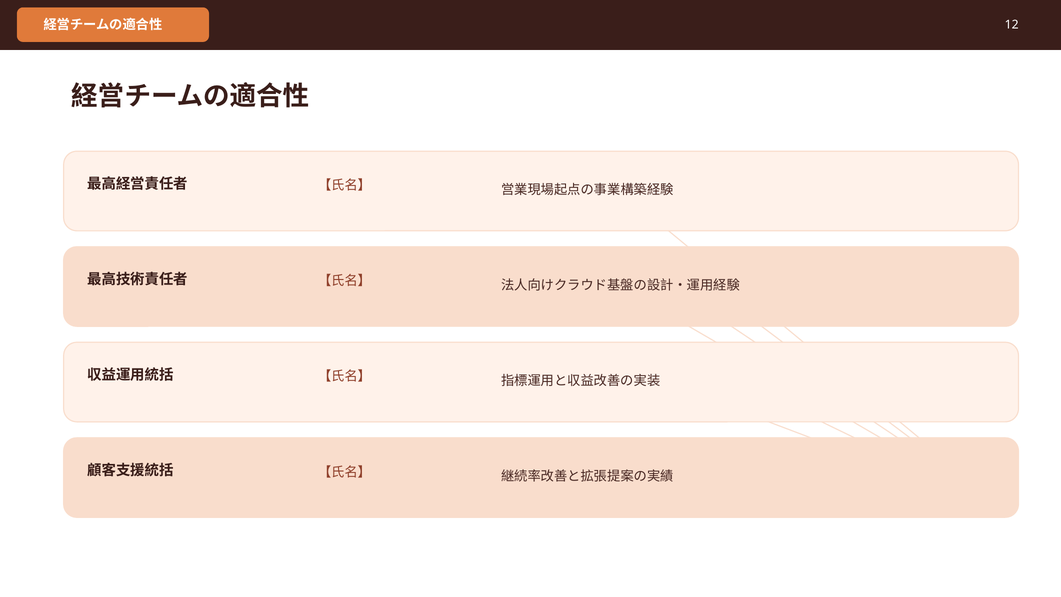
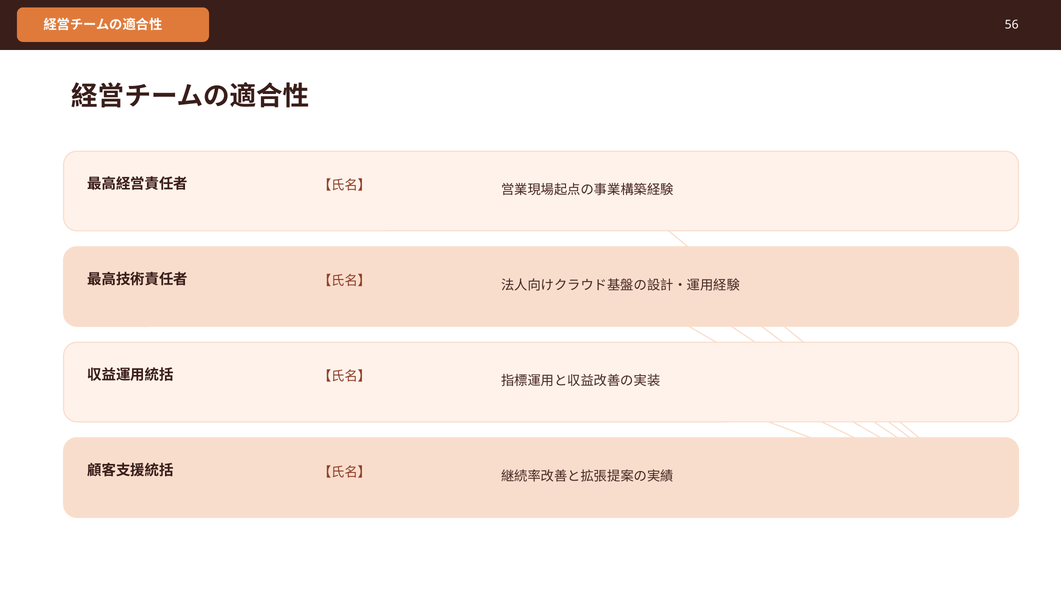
12: 12 -> 56 (1012, 25)
